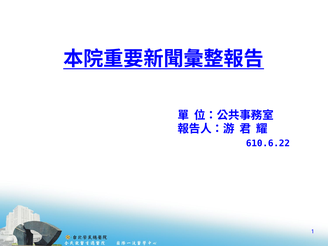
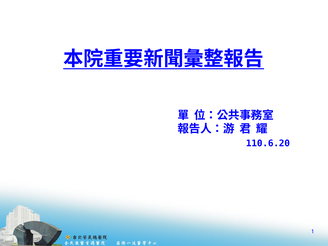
610.6.22: 610.6.22 -> 110.6.20 (268, 143)
